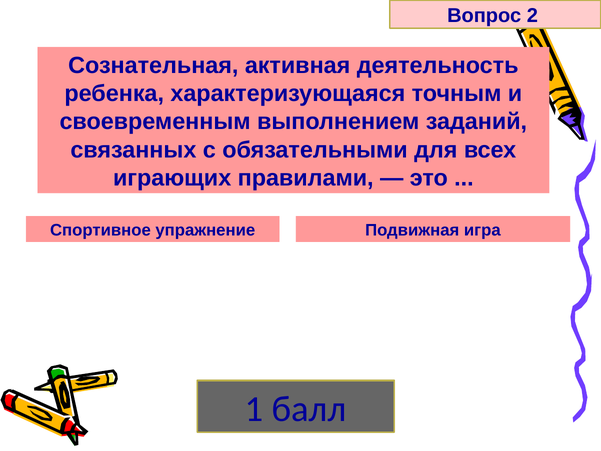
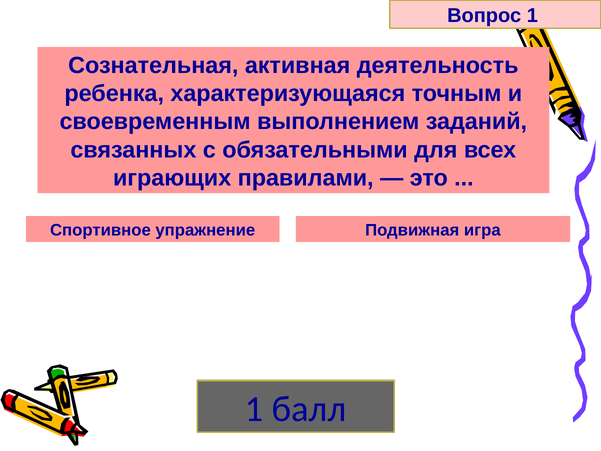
Вопрос 2: 2 -> 1 (532, 15)
